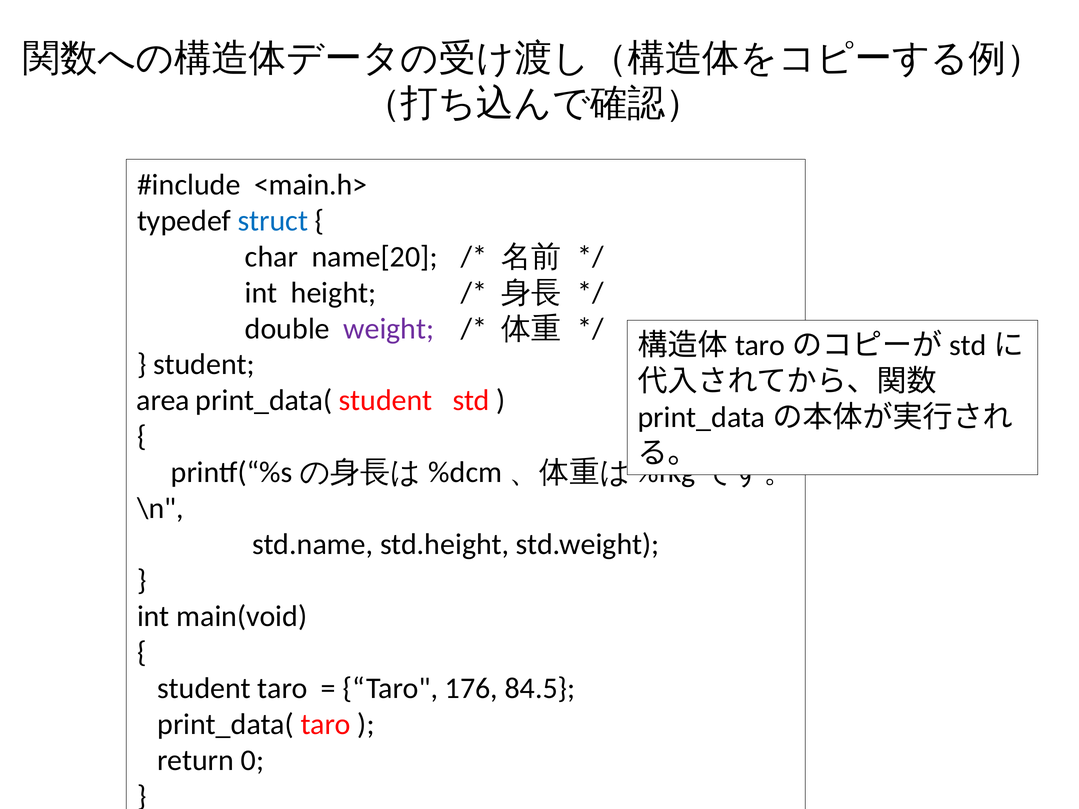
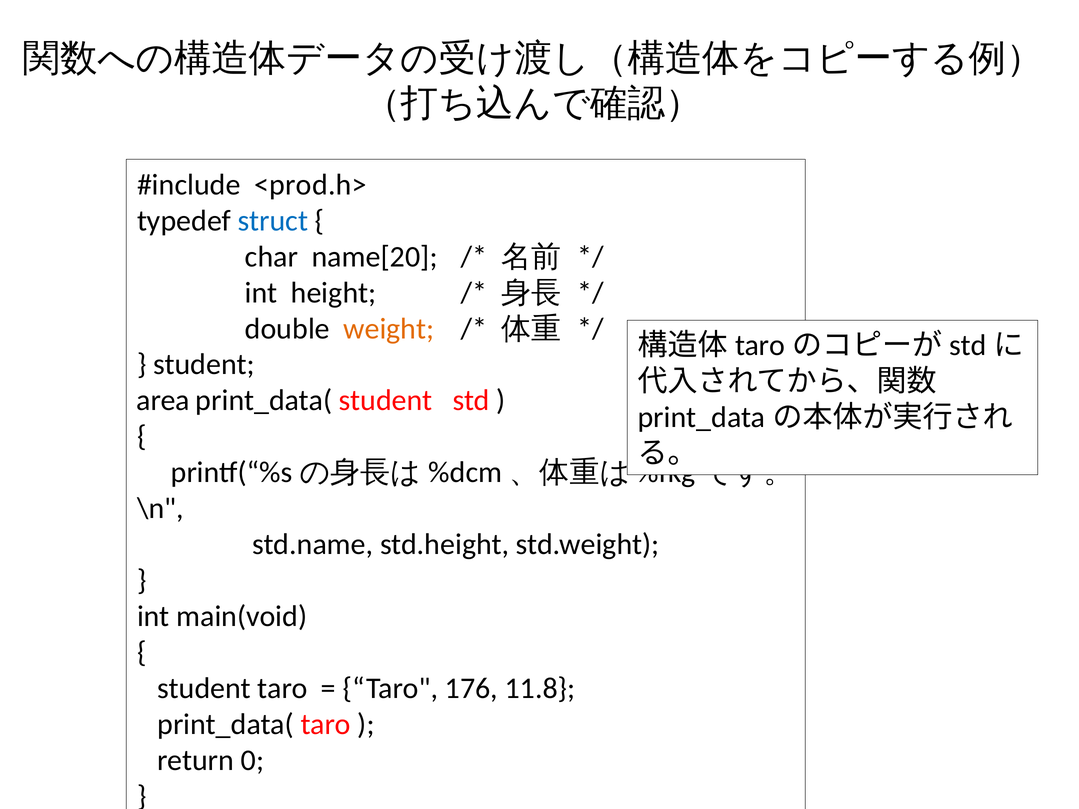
<main.h>: <main.h> -> <prod.h> (310, 185)
weight colour: purple -> orange (389, 329)
84.5: 84.5 -> 11.8 (540, 689)
